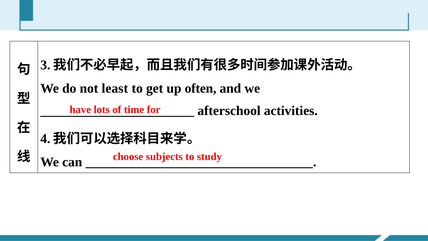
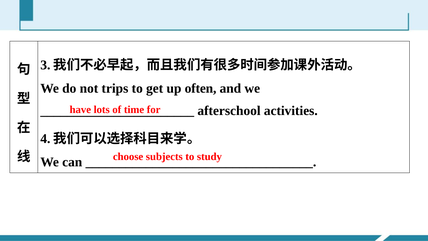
least: least -> trips (115, 88)
